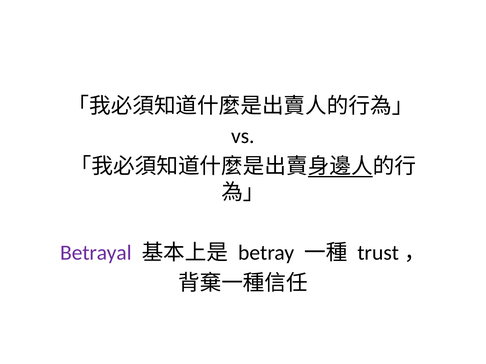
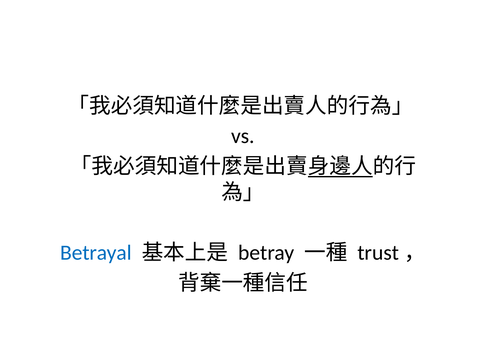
Betrayal colour: purple -> blue (96, 253)
